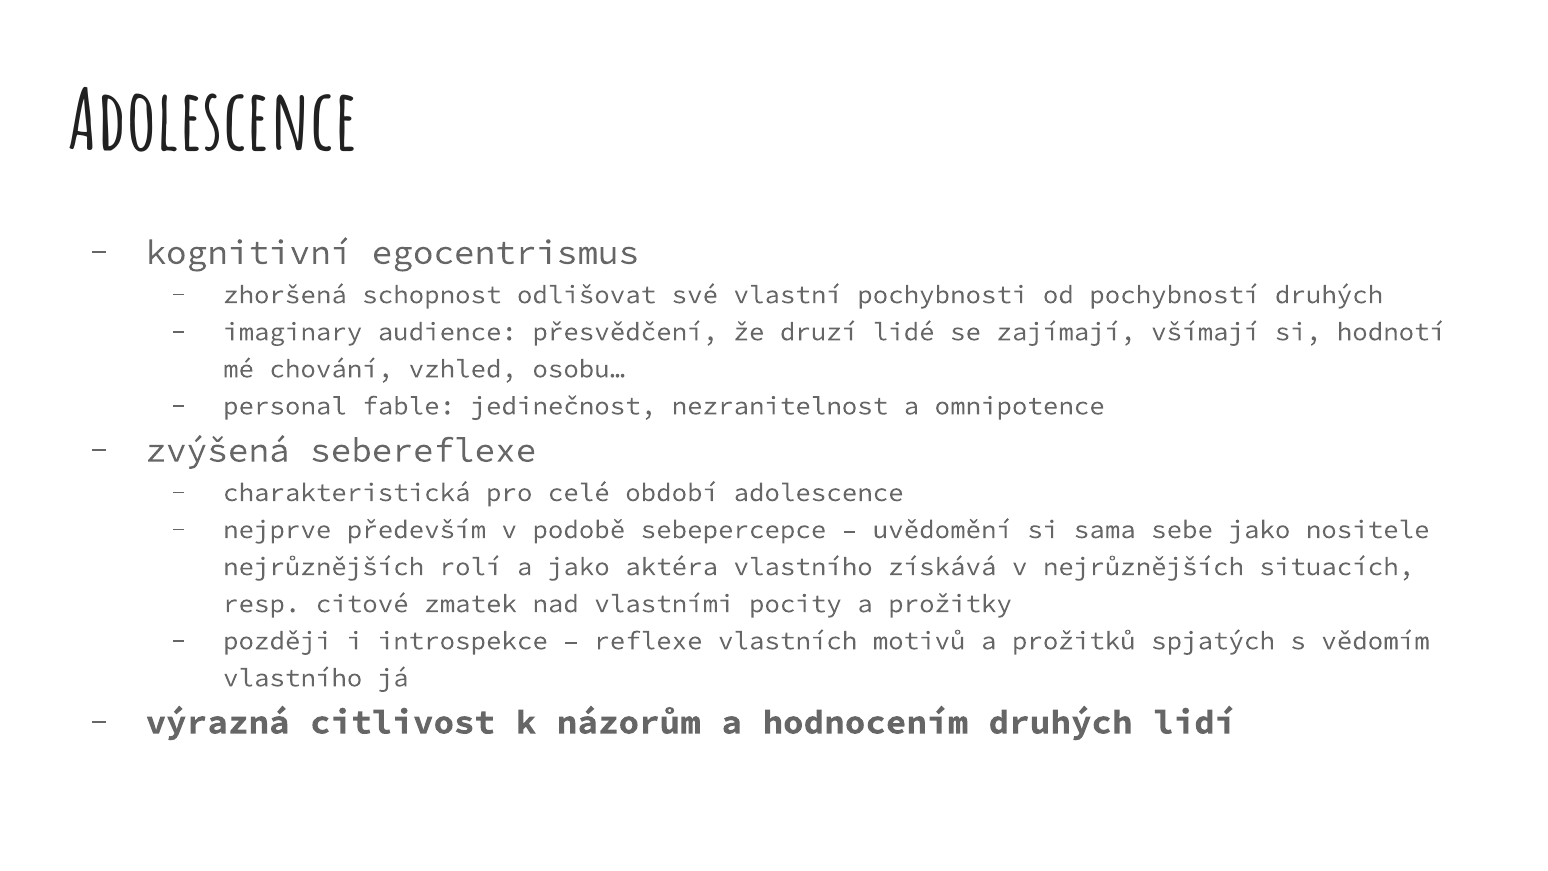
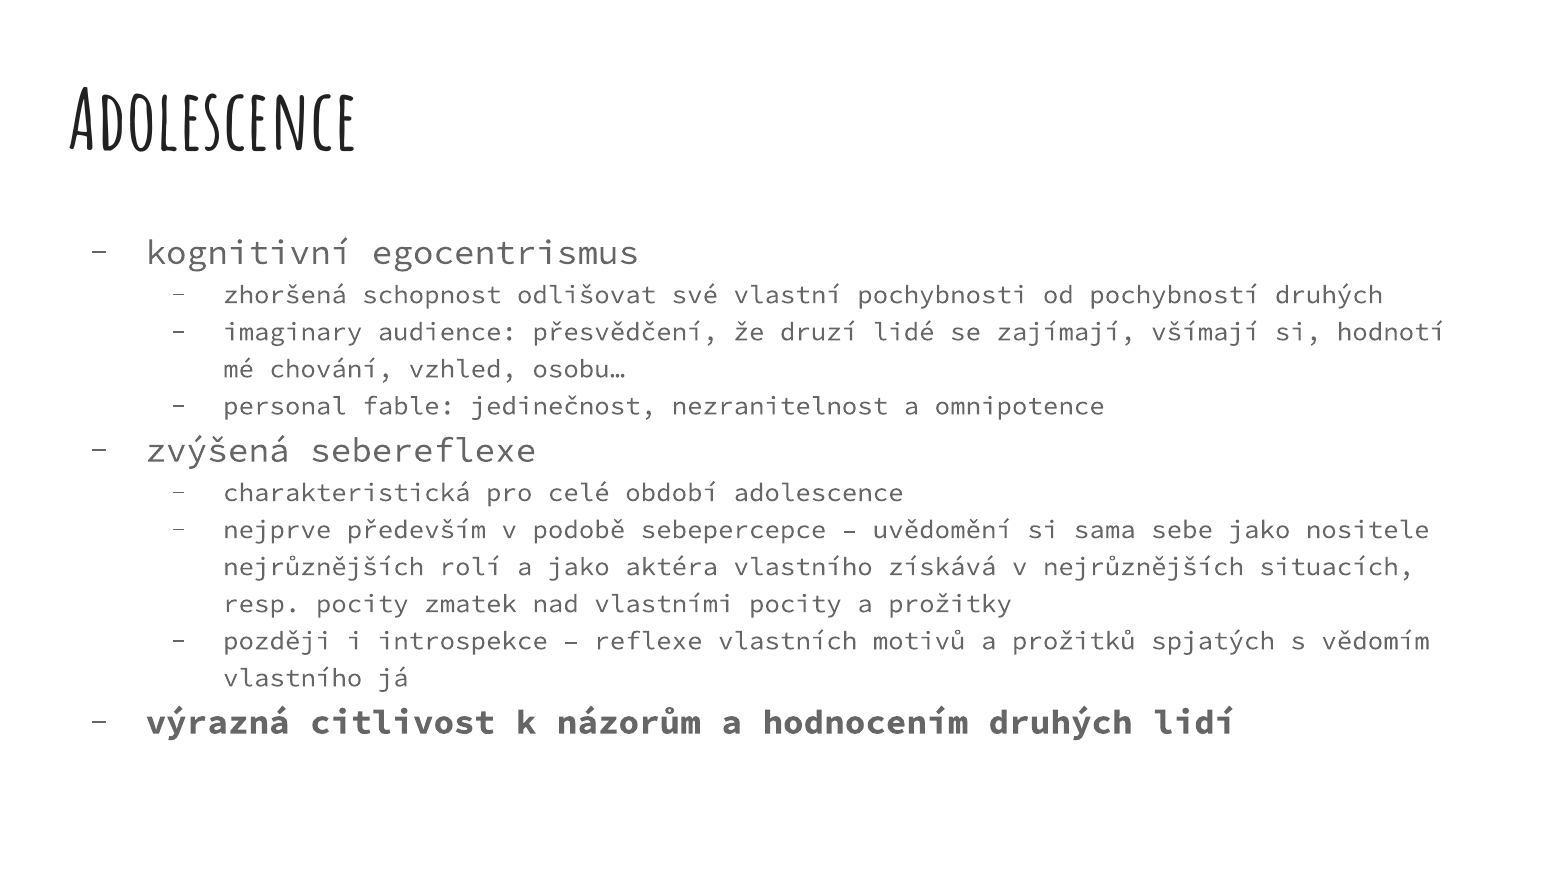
resp citové: citové -> pocity (362, 604)
